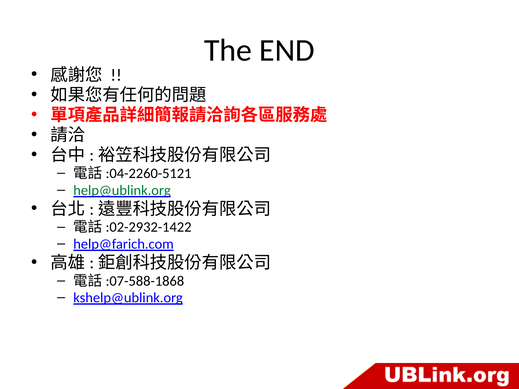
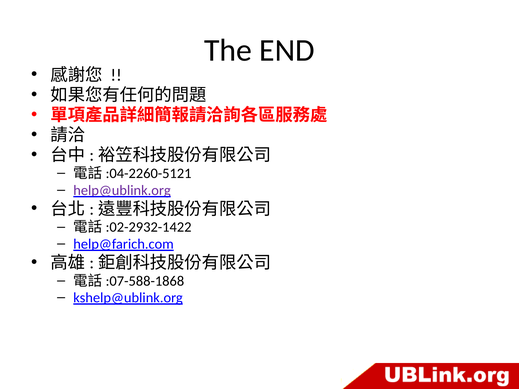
help@ublink.org colour: green -> purple (122, 190)
